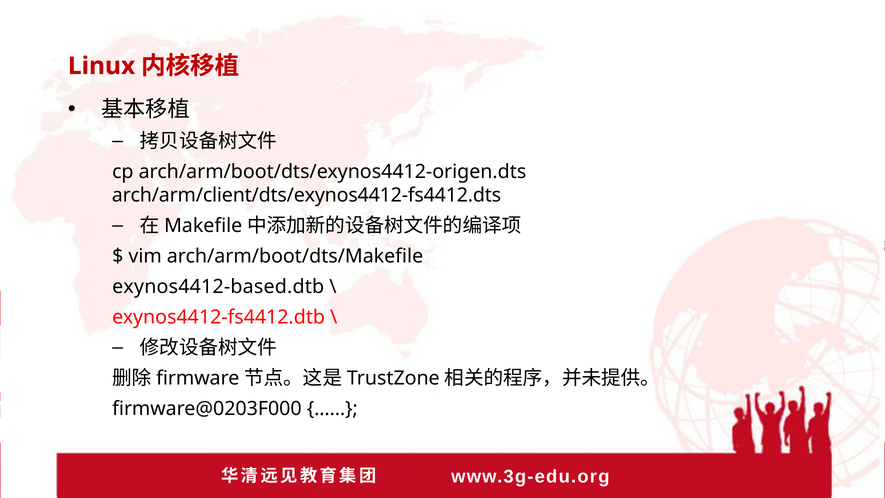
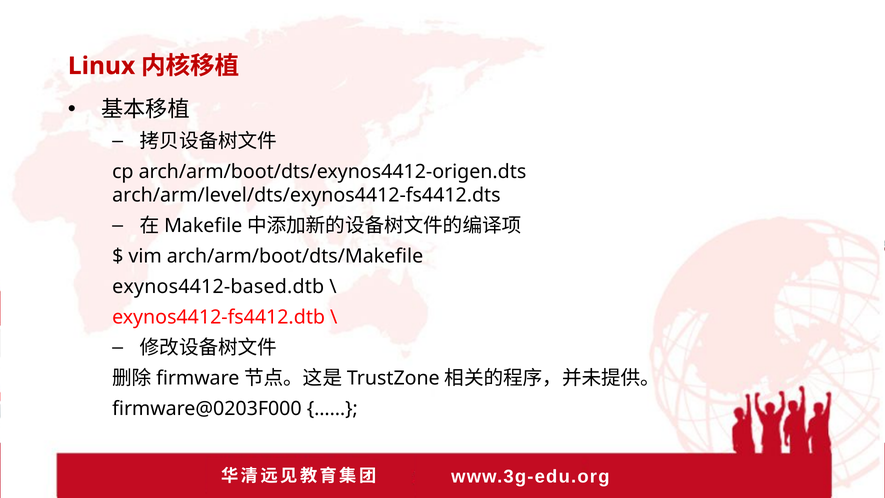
arch/arm/client/dts/exynos4412-fs4412.dts: arch/arm/client/dts/exynos4412-fs4412.dts -> arch/arm/level/dts/exynos4412-fs4412.dts (306, 195)
